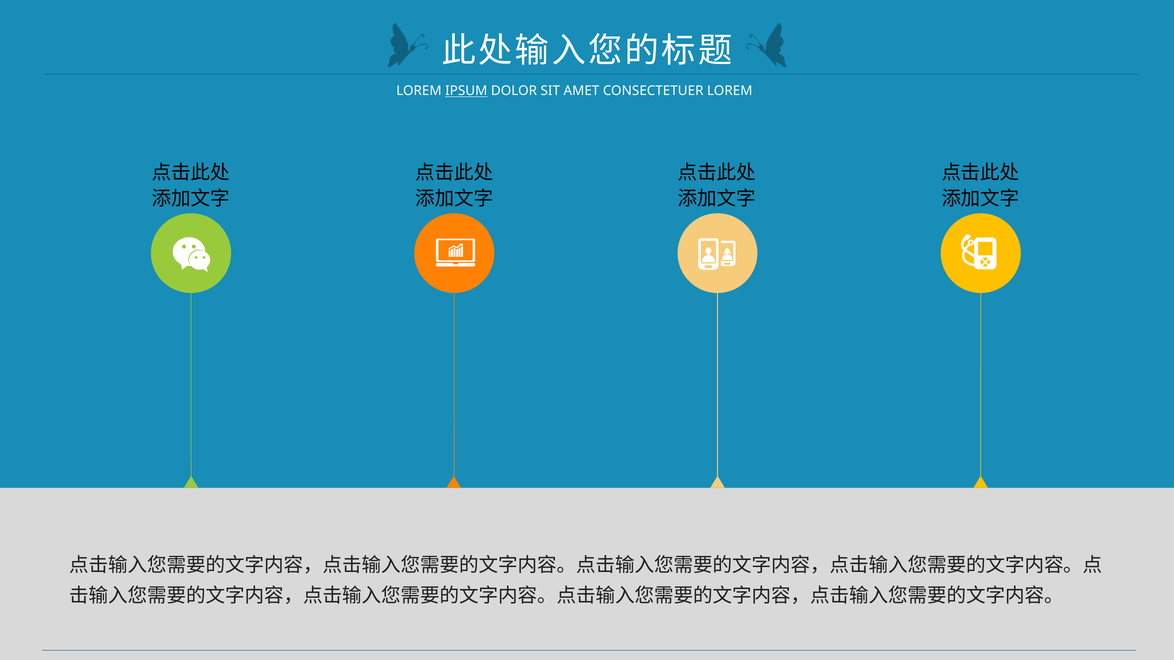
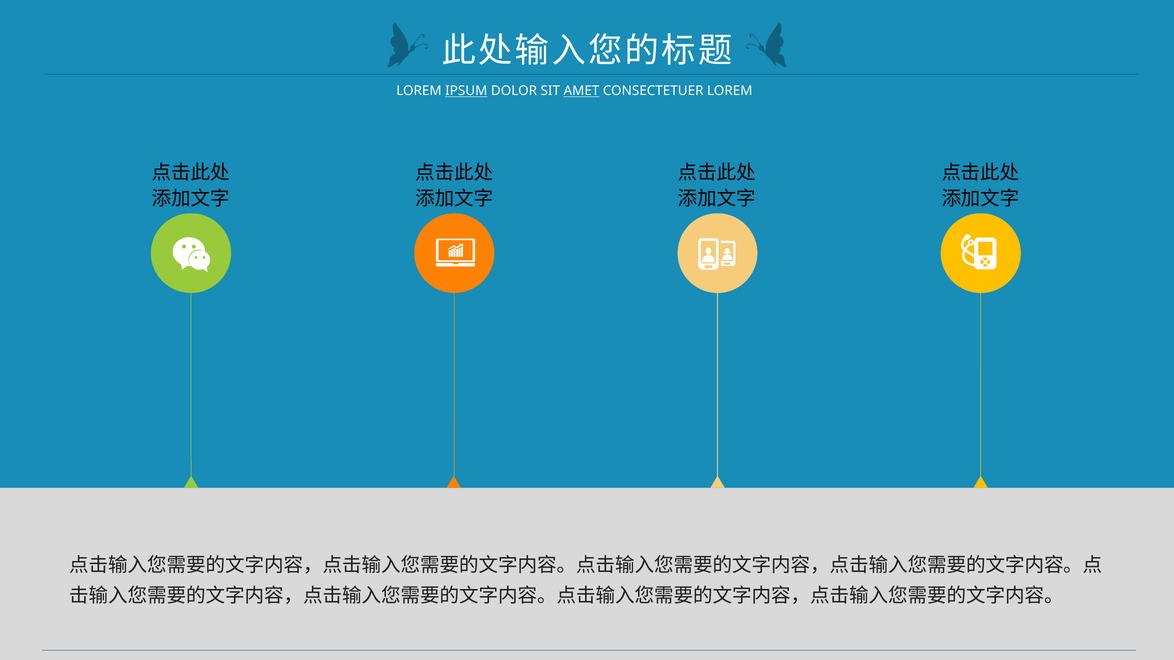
AMET underline: none -> present (581, 91)
